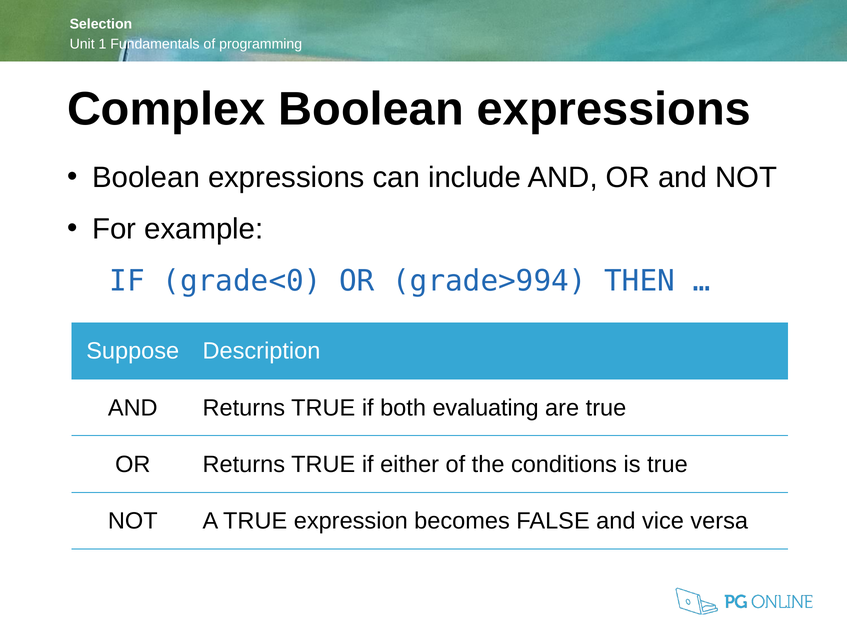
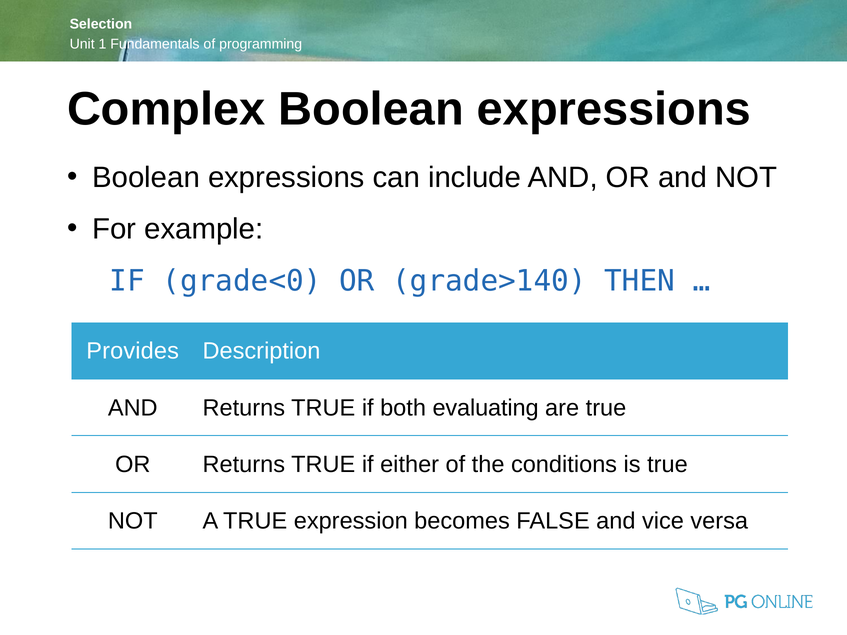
grade>994: grade>994 -> grade>140 (489, 281)
Suppose: Suppose -> Provides (133, 351)
